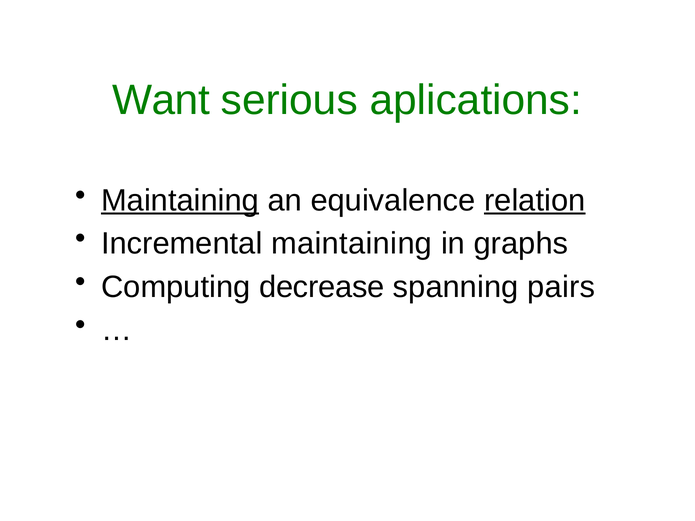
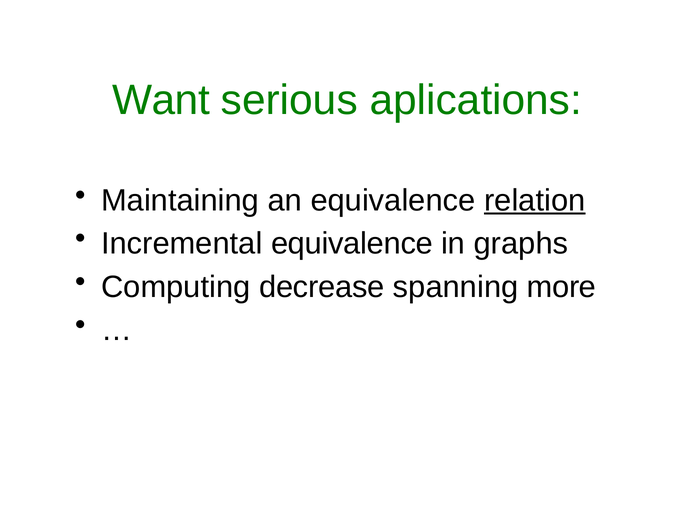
Maintaining underline: present -> none (180, 200)
Incremental maintaining: maintaining -> equivalence (352, 244)
pairs: pairs -> more (561, 287)
